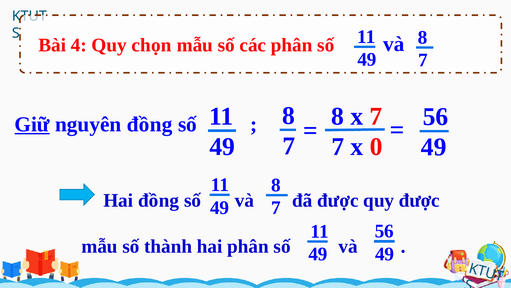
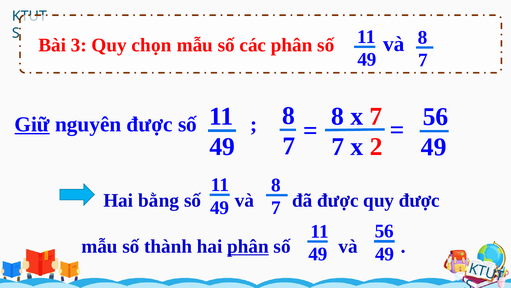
4: 4 -> 3 (79, 45)
nguyên đồng: đồng -> được (150, 124)
0: 0 -> 2 (376, 146)
Hai đồng: đồng -> bằng (159, 200)
phân underline: none -> present (248, 246)
